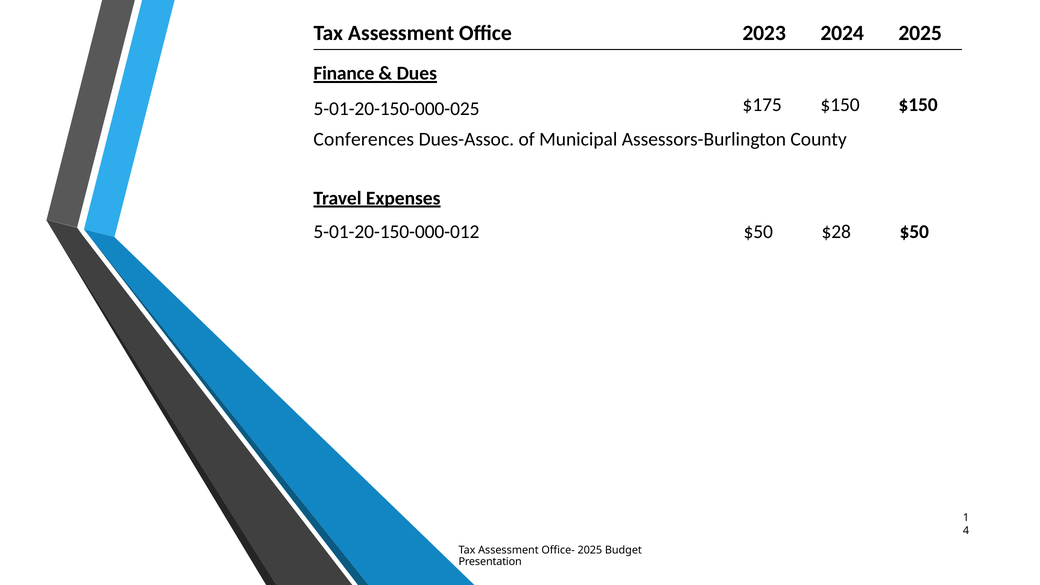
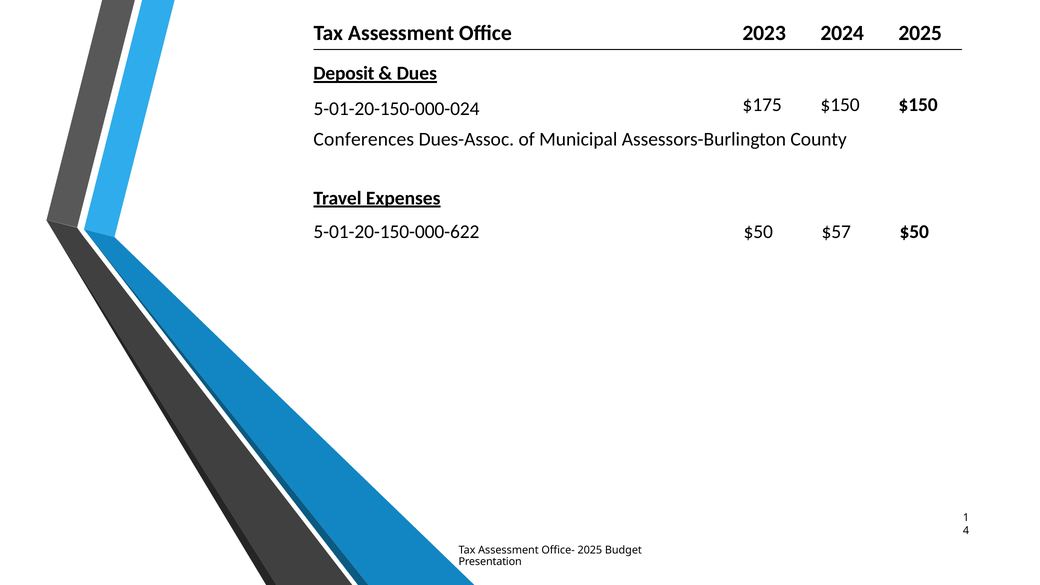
Finance: Finance -> Deposit (344, 73)
5-01-20-150-000-025: 5-01-20-150-000-025 -> 5-01-20-150-000-024 (397, 109)
5-01-20-150-000-012: 5-01-20-150-000-012 -> 5-01-20-150-000-622 (396, 232)
$28: $28 -> $57 (836, 232)
